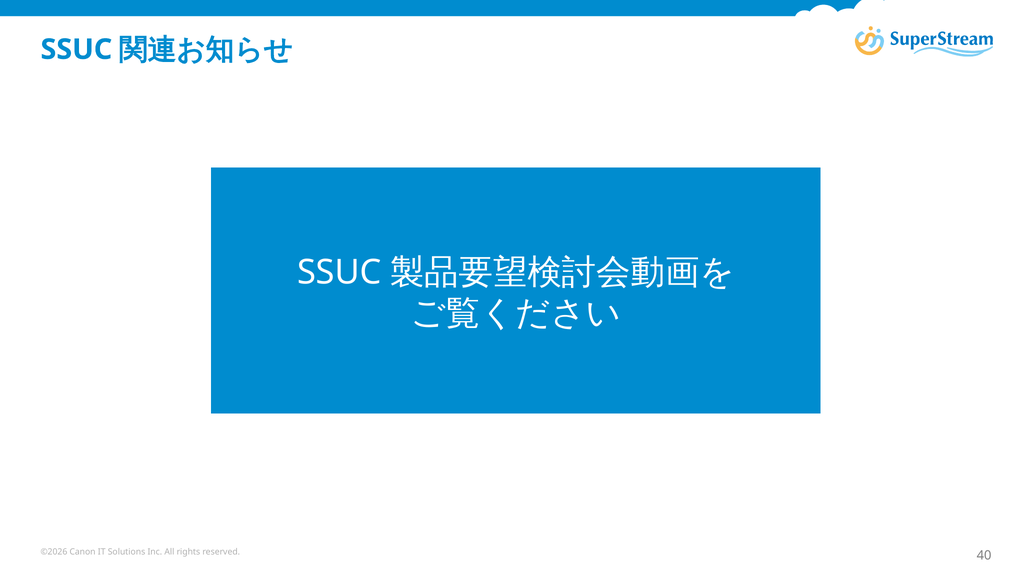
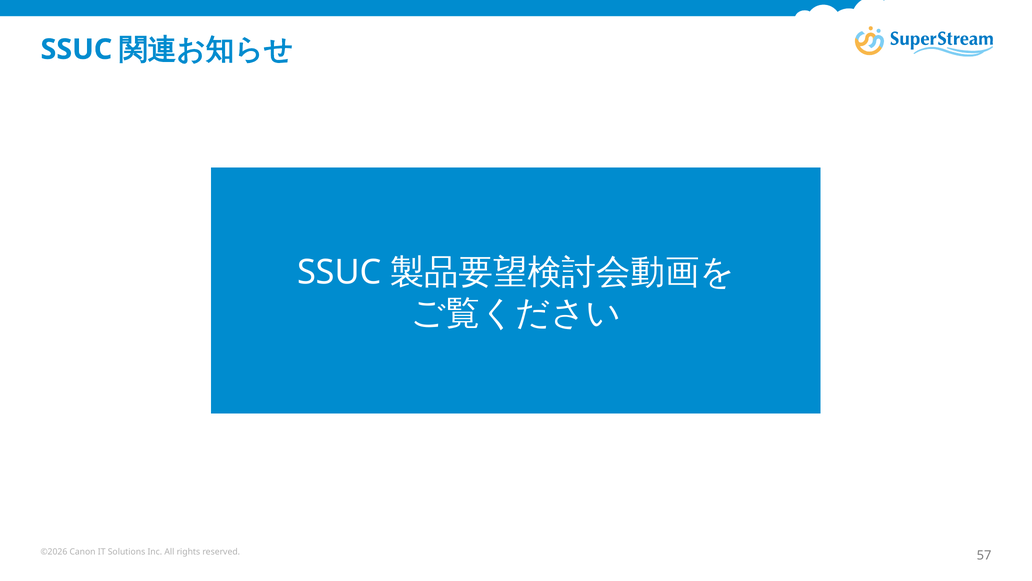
40: 40 -> 57 (984, 555)
